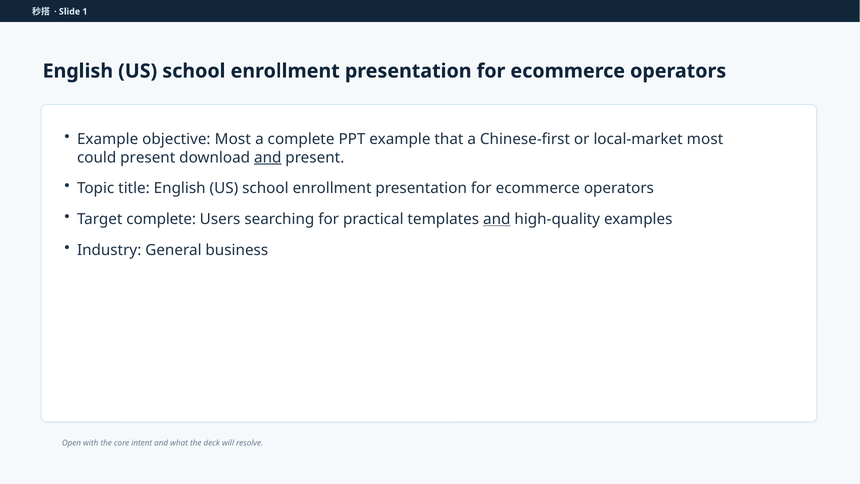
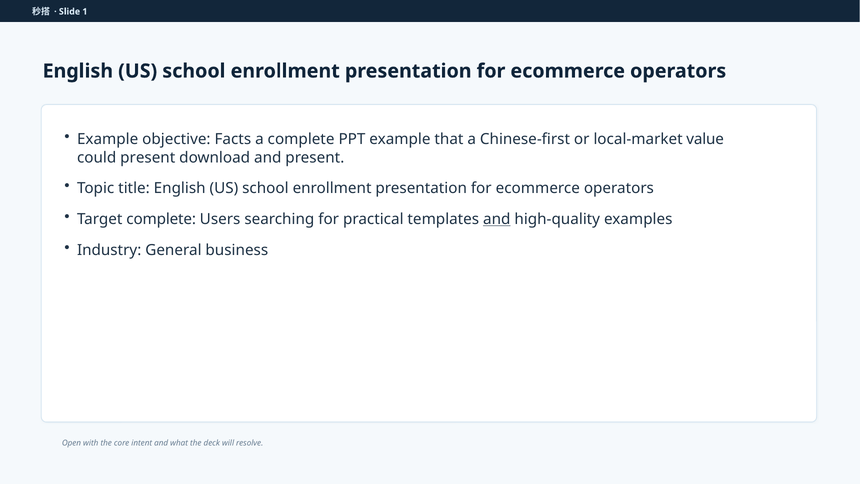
objective Most: Most -> Facts (233, 139)
local-market most: most -> value (705, 139)
and underline: present -> none (268, 157)
